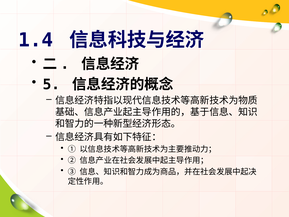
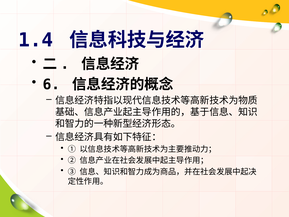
5: 5 -> 6 (51, 84)
